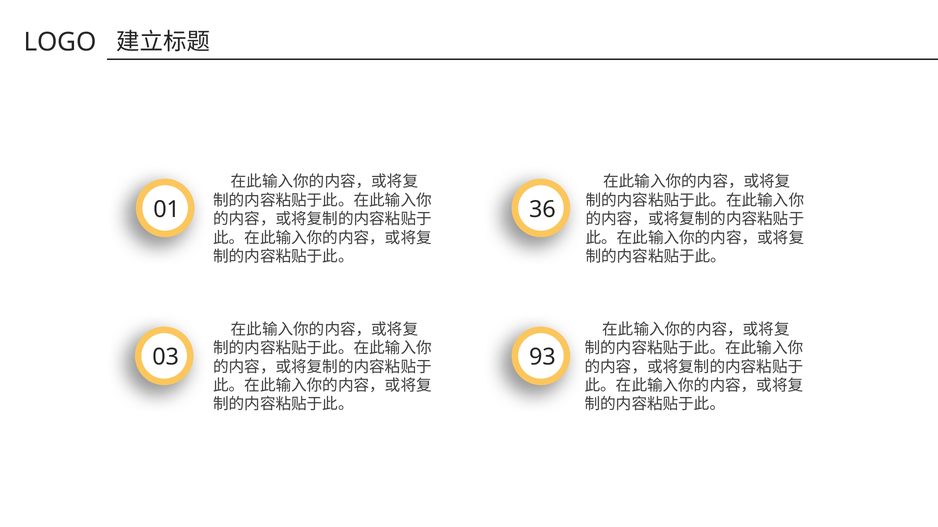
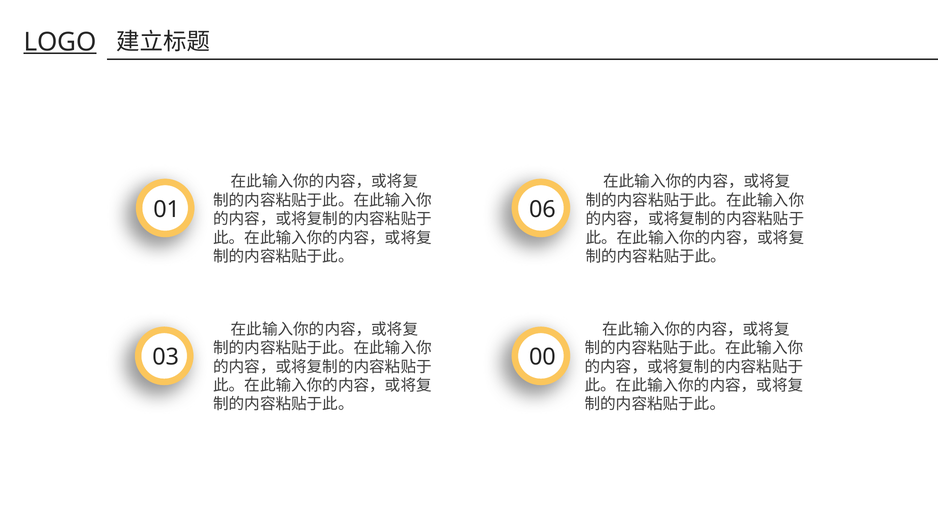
LOGO underline: none -> present (60, 42)
36: 36 -> 06 (542, 210)
93: 93 -> 00 (542, 358)
